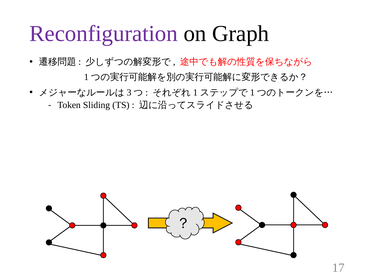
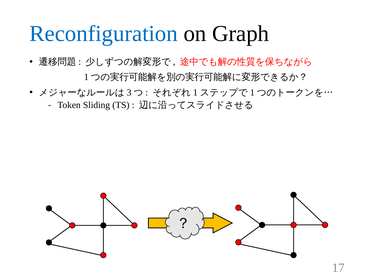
Reconfiguration colour: purple -> blue (104, 34)
